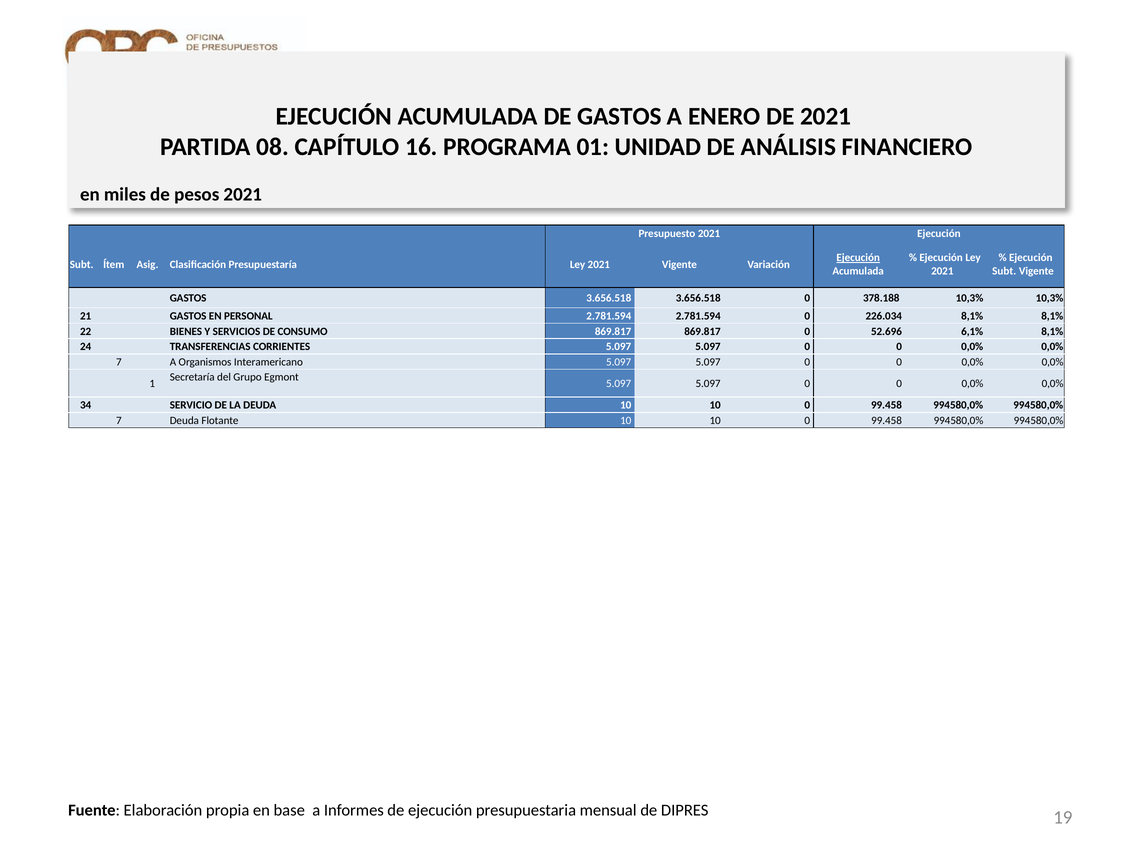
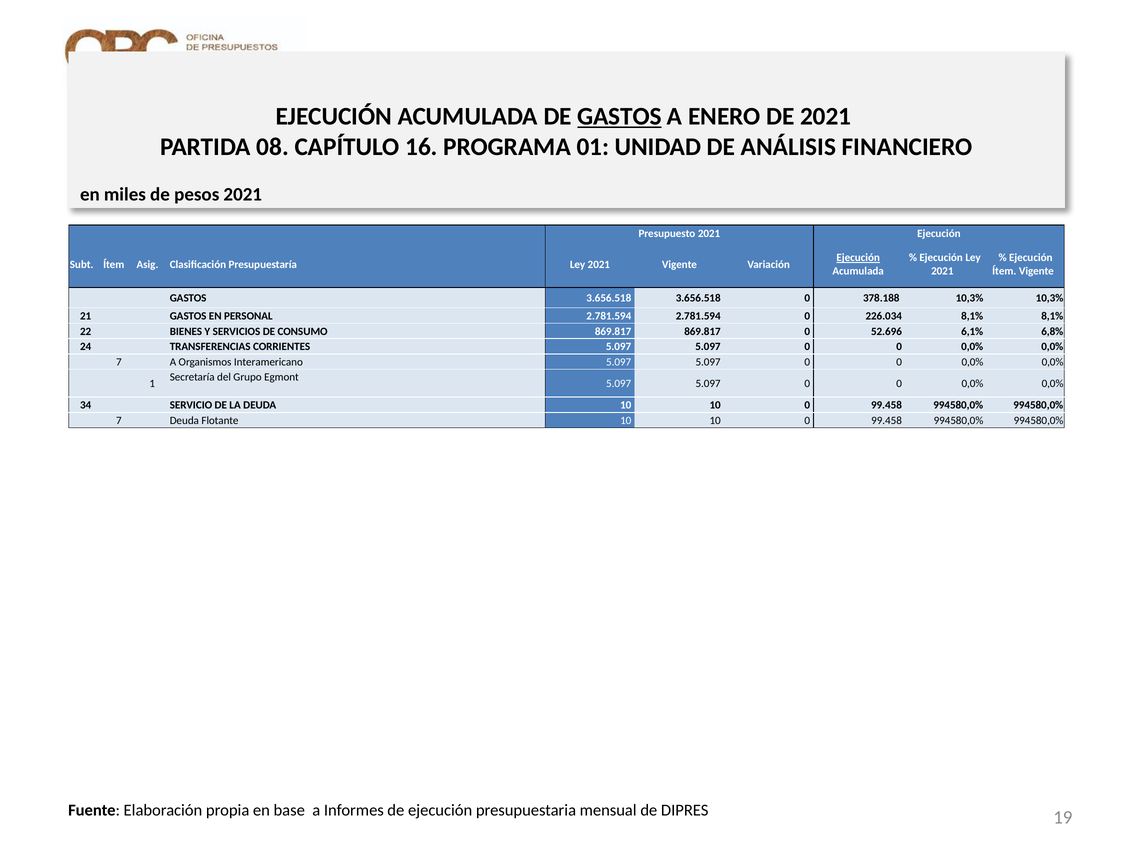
GASTOS underline: none -> present (619, 116)
Subt: Subt -> Ítem (1004, 271)
6,1% 8,1%: 8,1% -> 6,8% (1052, 331)
